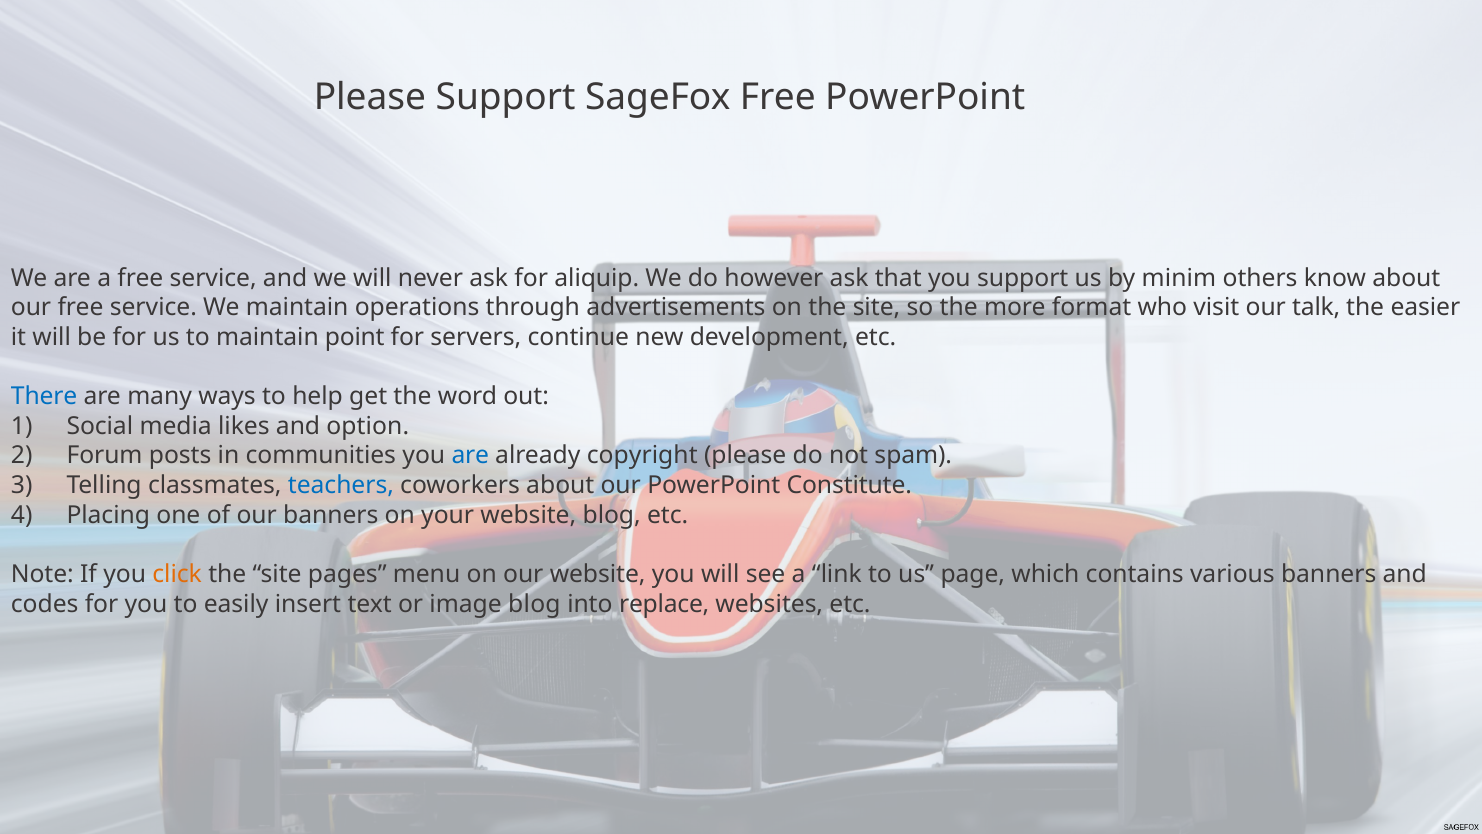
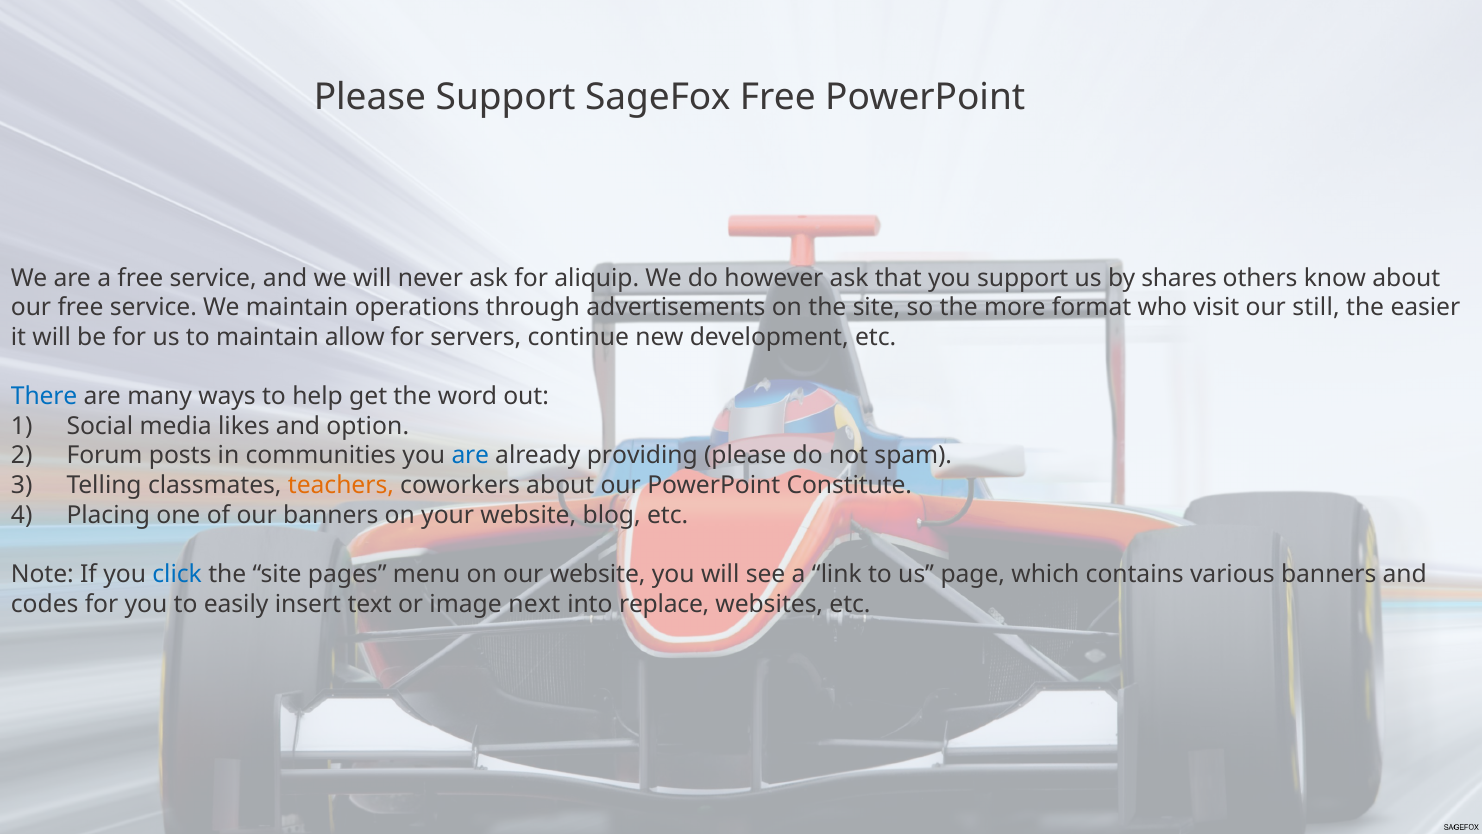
minim: minim -> shares (1179, 278)
talk: talk -> still (1316, 307)
point: point -> allow (355, 337)
copyright: copyright -> providing (642, 456)
teachers colour: blue -> orange (341, 485)
click colour: orange -> blue (177, 574)
image blog: blog -> next (534, 604)
